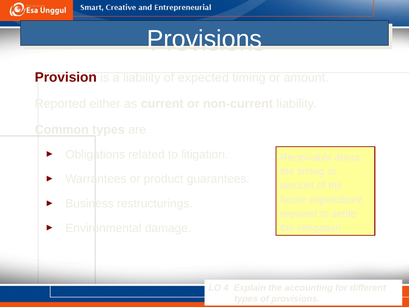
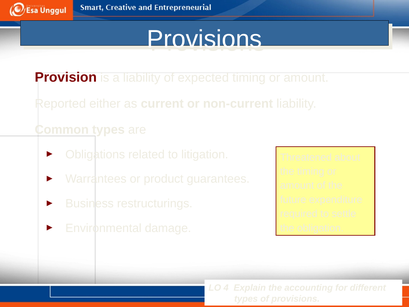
Receivable: Receivable -> Threatened (306, 157)
